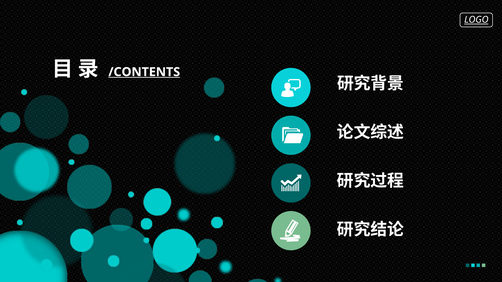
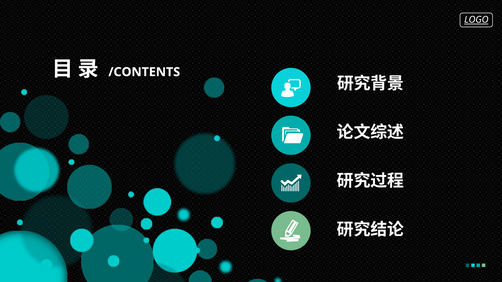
/CONTENTS underline: present -> none (144, 72)
